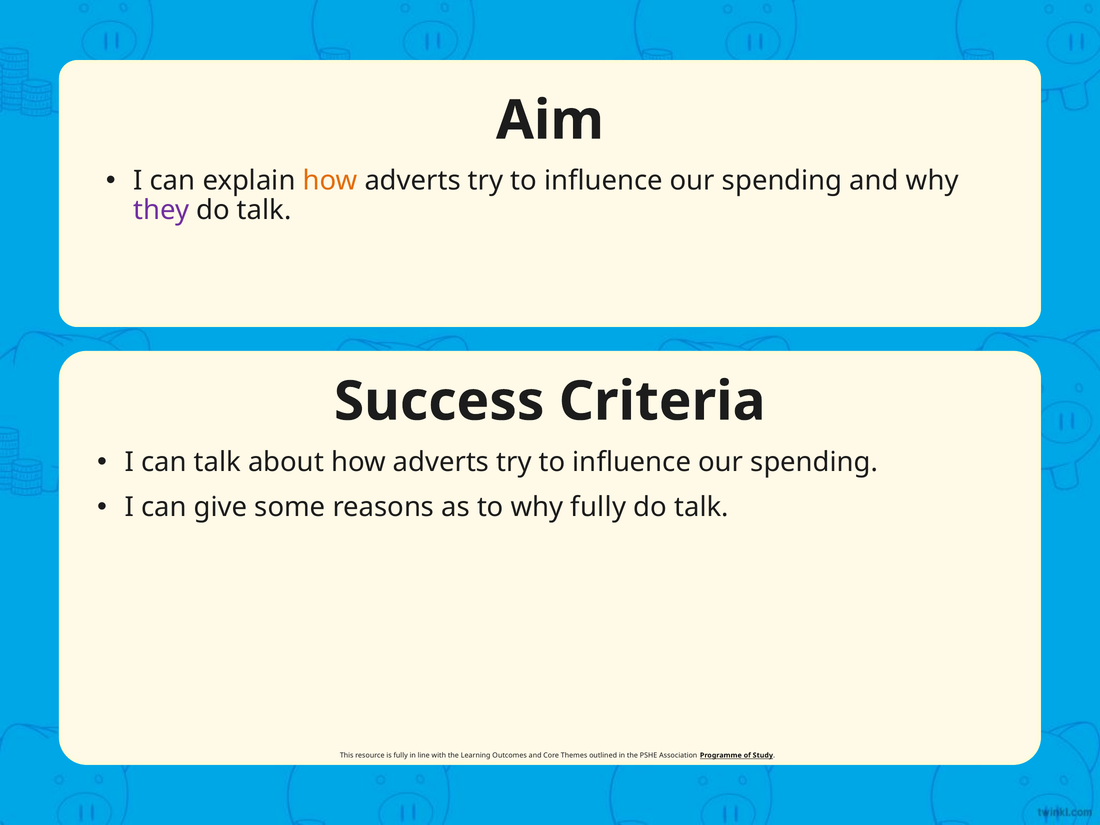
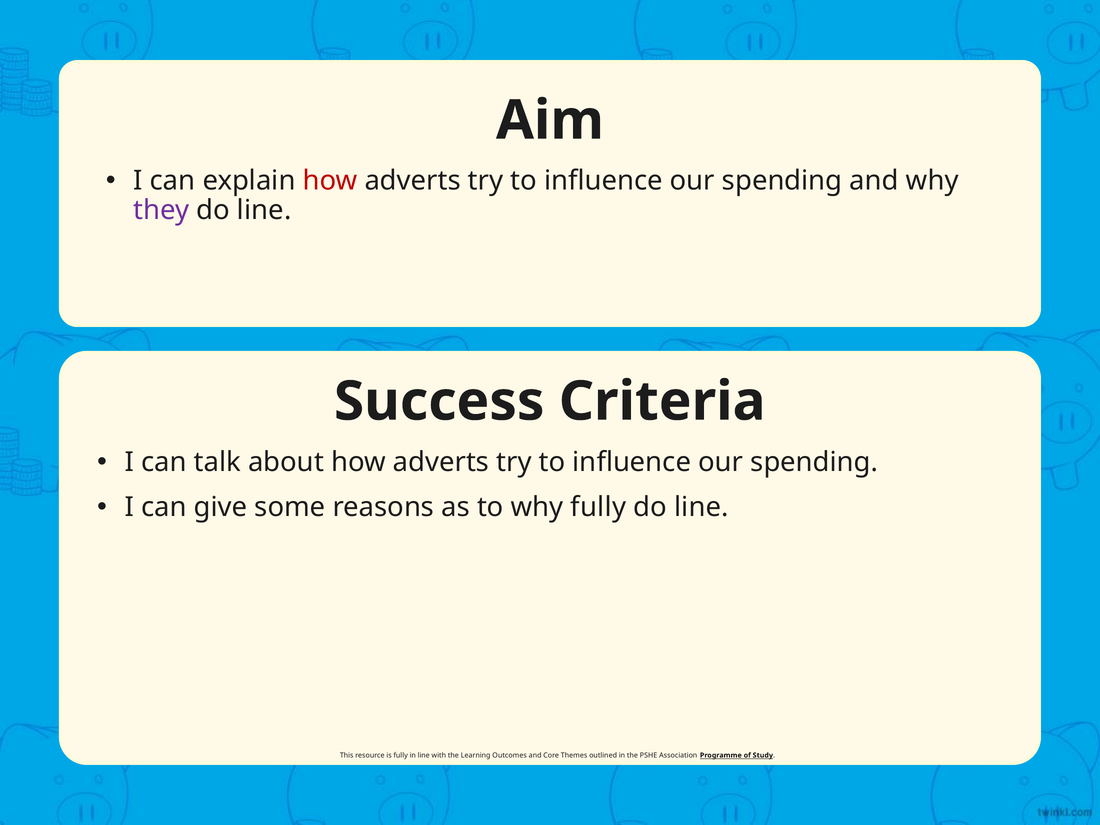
how colour: orange -> red (330, 181)
talk: talk -> line (264, 210)
talk: talk -> line (701, 507)
